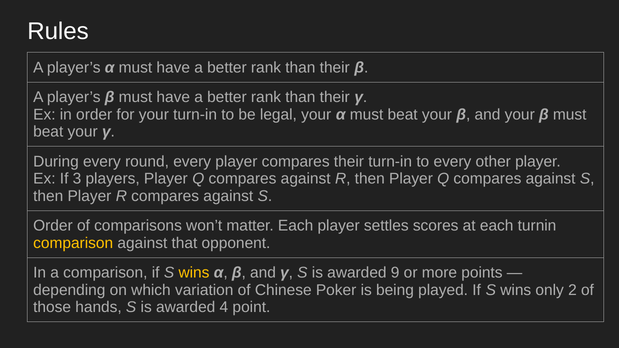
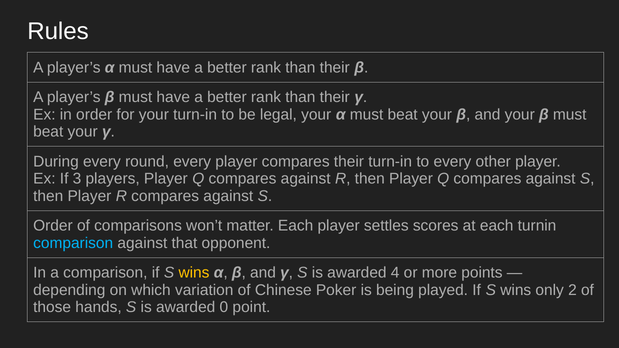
comparison colour: yellow -> light blue (73, 243)
9: 9 -> 4 (395, 273)
4: 4 -> 0 (224, 308)
